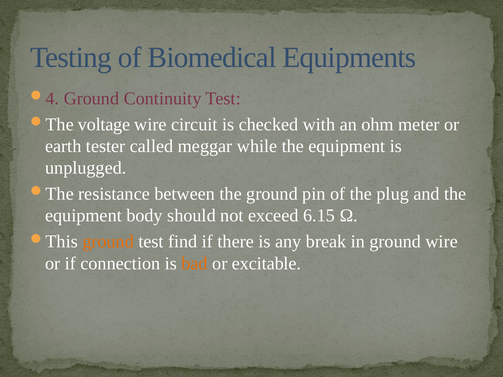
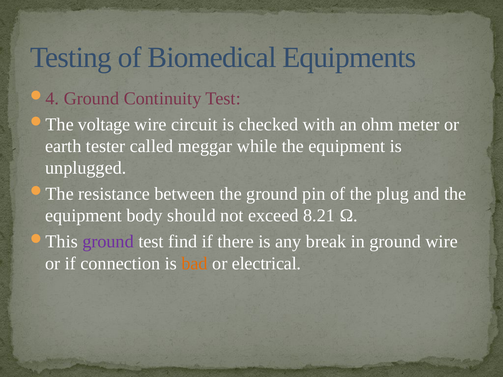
6.15: 6.15 -> 8.21 (319, 216)
ground colour: orange -> purple (108, 242)
excitable: excitable -> electrical (267, 264)
